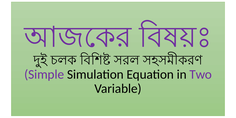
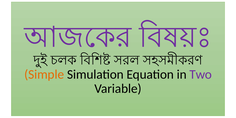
Simple colour: purple -> orange (44, 74)
